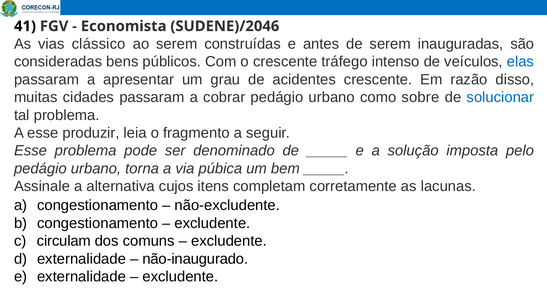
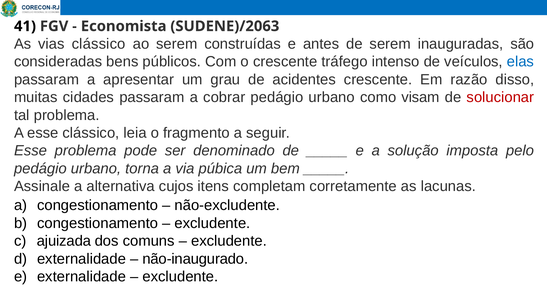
SUDENE)/2046: SUDENE)/2046 -> SUDENE)/2063 (225, 26)
sobre: sobre -> visam (421, 97)
solucionar colour: blue -> red (500, 97)
esse produzir: produzir -> clássico (91, 133)
circulam: circulam -> ajuizada (64, 241)
